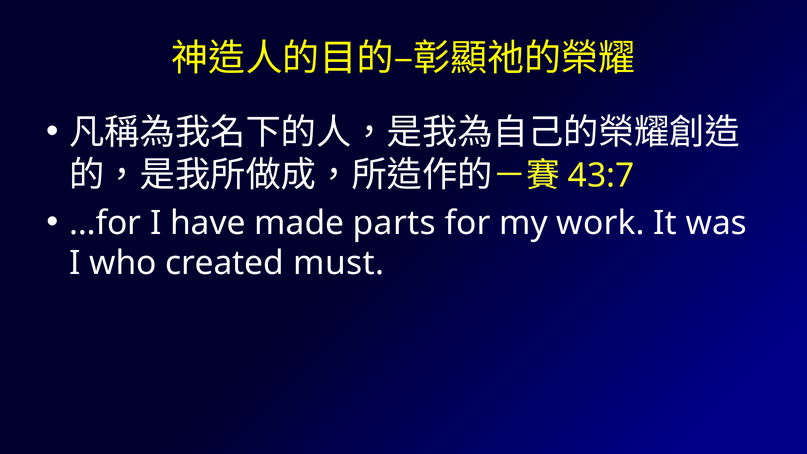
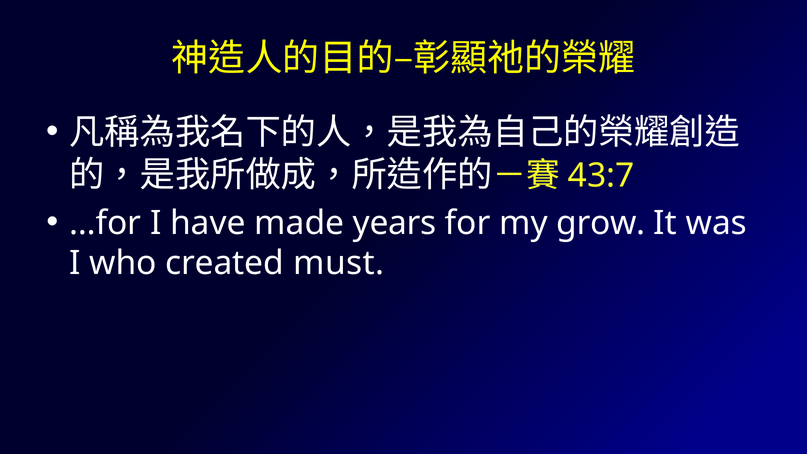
parts: parts -> years (395, 223)
work: work -> grow (601, 223)
